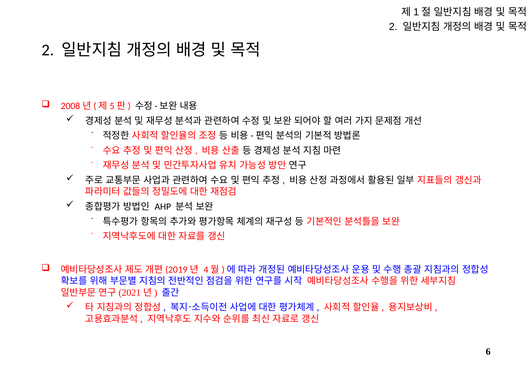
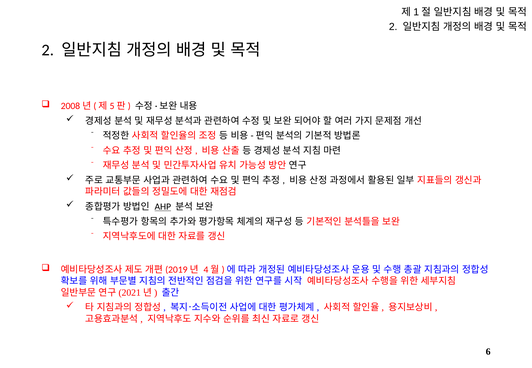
AHP underline: none -> present (163, 207)
